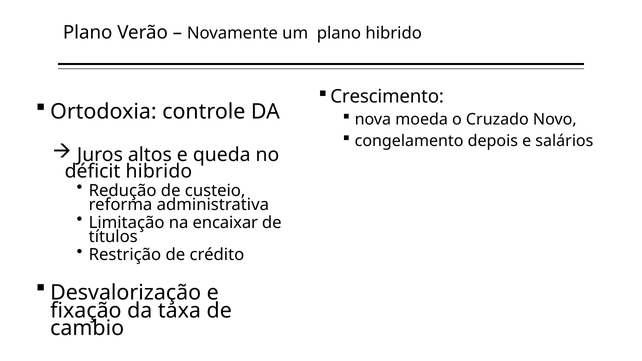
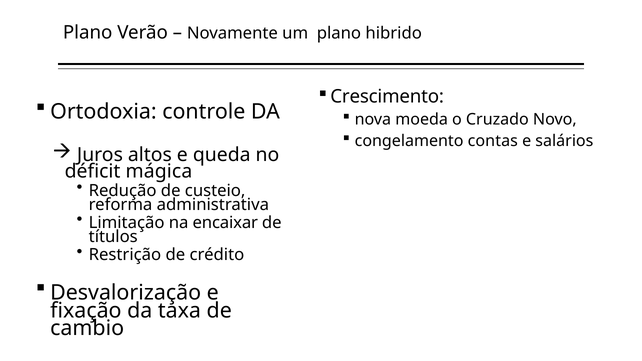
depois: depois -> contas (493, 141)
déficit hibrido: hibrido -> mágica (159, 171)
